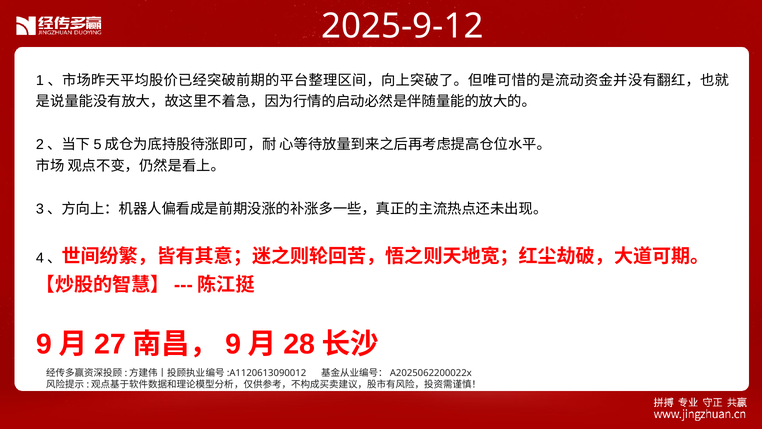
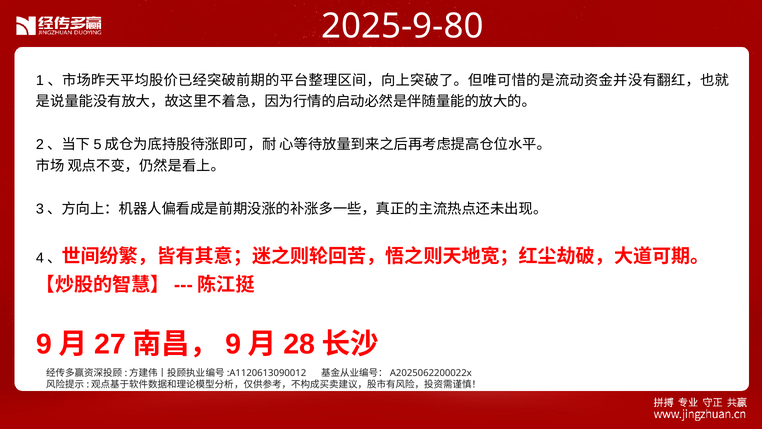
2025-9-12: 2025-9-12 -> 2025-9-80 (402, 26)
